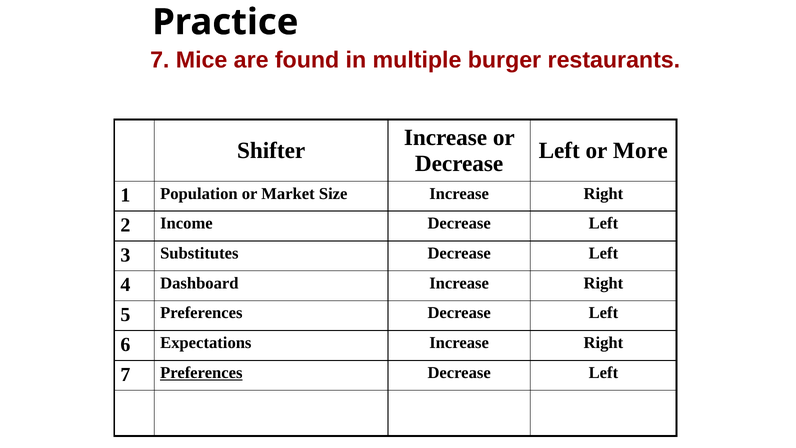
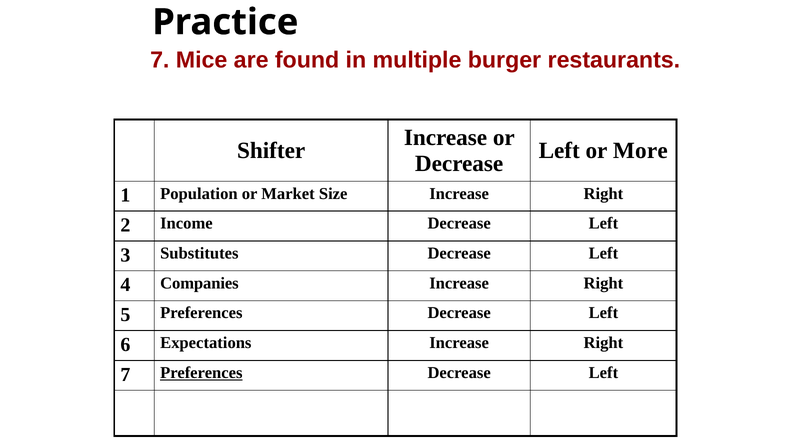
Dashboard: Dashboard -> Companies (199, 283)
